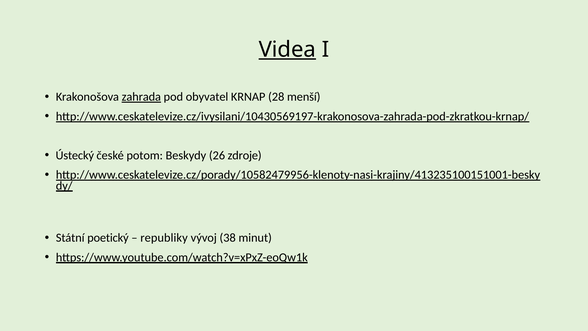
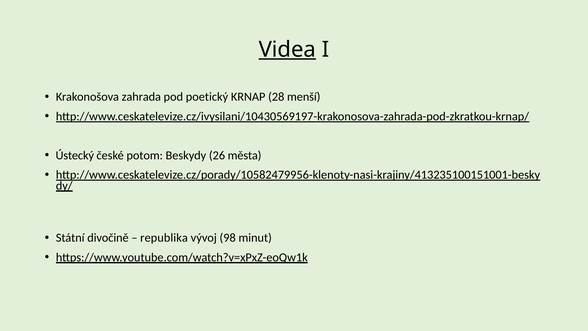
zahrada underline: present -> none (141, 97)
obyvatel: obyvatel -> poetický (207, 97)
zdroje: zdroje -> města (245, 155)
poetický: poetický -> divočině (108, 238)
republiky: republiky -> republika (164, 238)
38: 38 -> 98 (228, 238)
